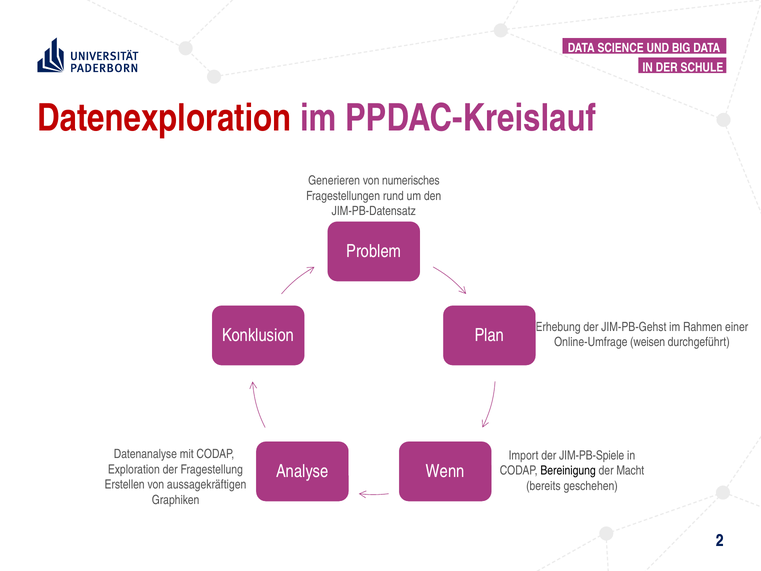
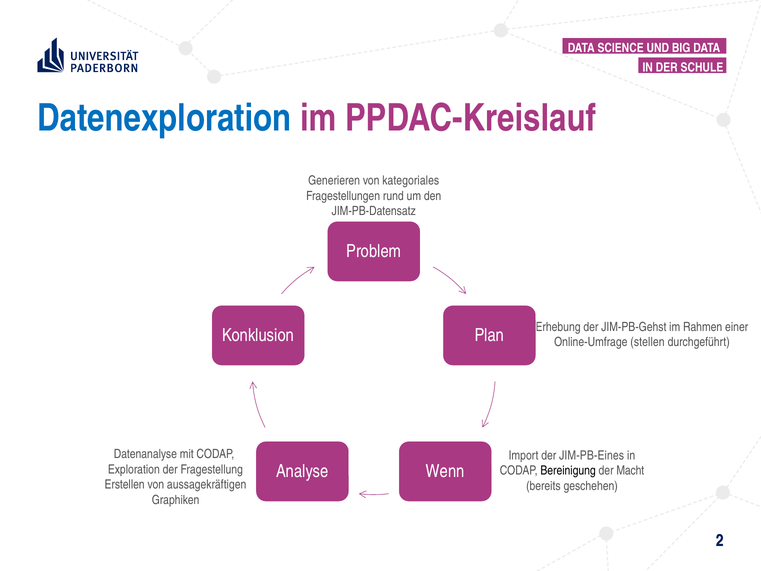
Datenexploration colour: red -> blue (164, 118)
numerisches: numerisches -> kategoriales (411, 181)
weisen: weisen -> stellen (647, 342)
JIM-PB-Spiele: JIM-PB-Spiele -> JIM-PB-Eines (592, 455)
